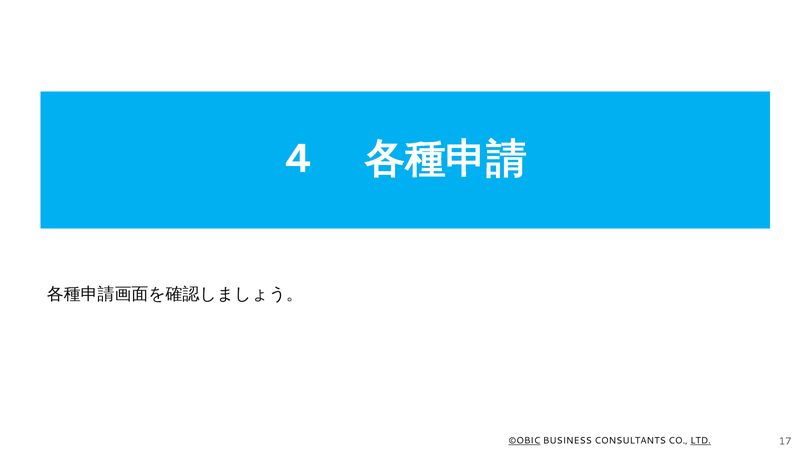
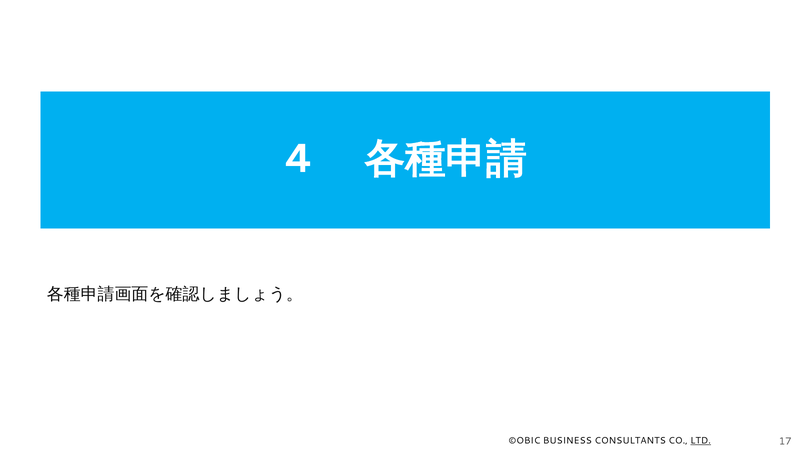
©OBIC underline: present -> none (524, 441)
